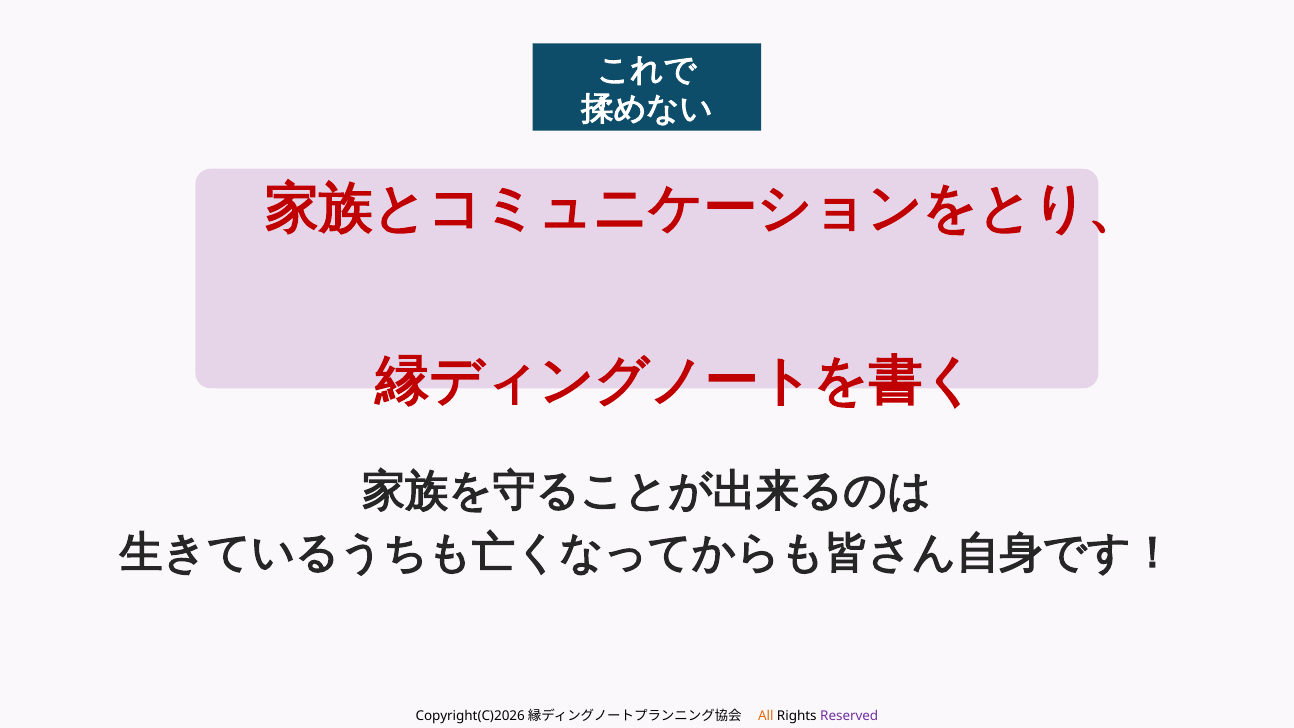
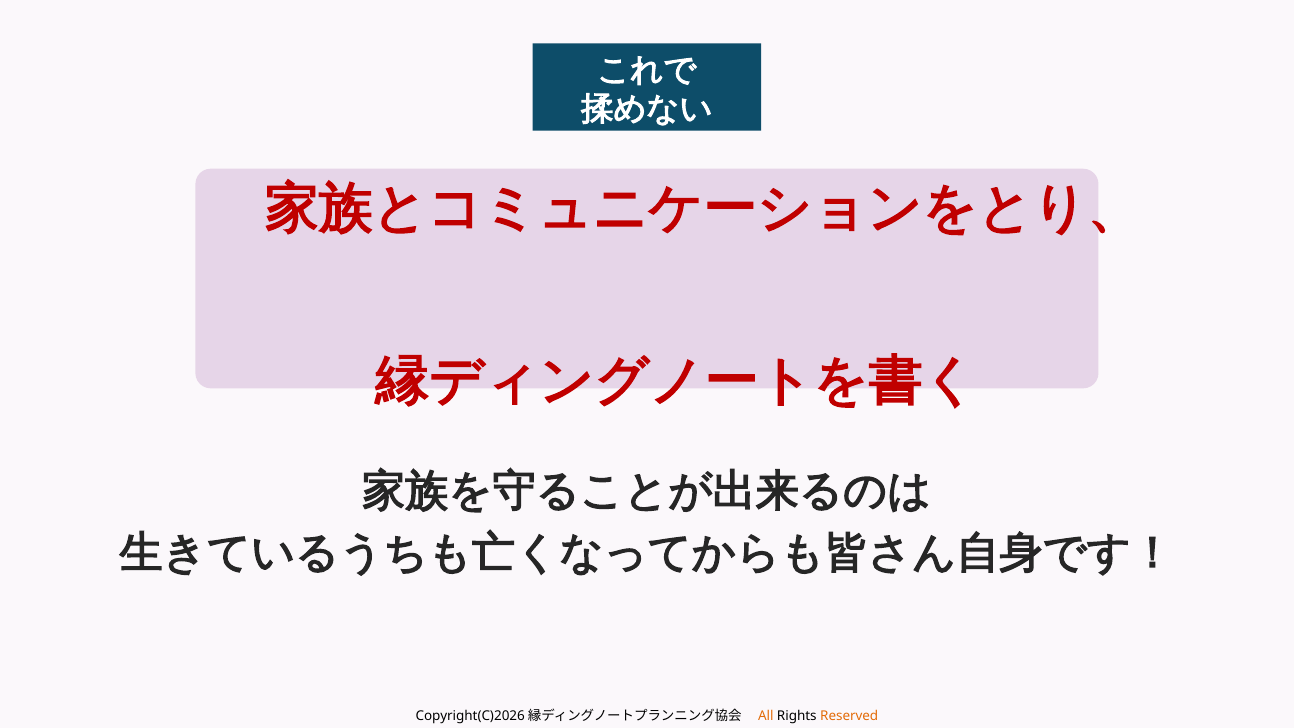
Reserved colour: purple -> orange (849, 716)
